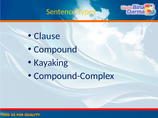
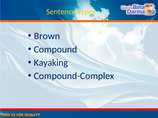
Clause: Clause -> Brown (47, 36)
